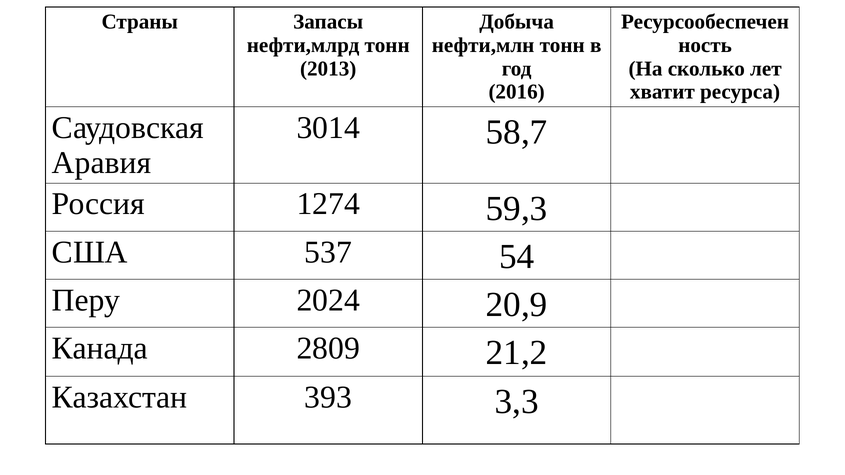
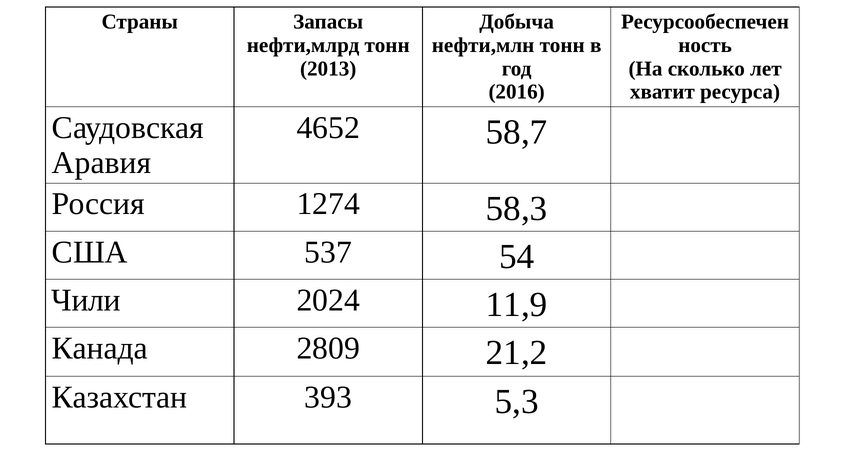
3014: 3014 -> 4652 (328, 128)
59,3: 59,3 -> 58,3 (517, 209)
Перу: Перу -> Чили (86, 300)
20,9: 20,9 -> 11,9 (517, 305)
3,3: 3,3 -> 5,3 (517, 402)
